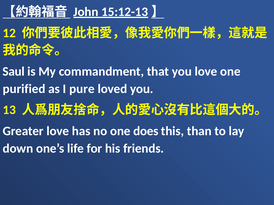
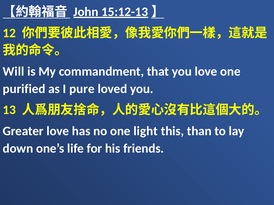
Saul: Saul -> Will (13, 72)
does: does -> light (146, 131)
